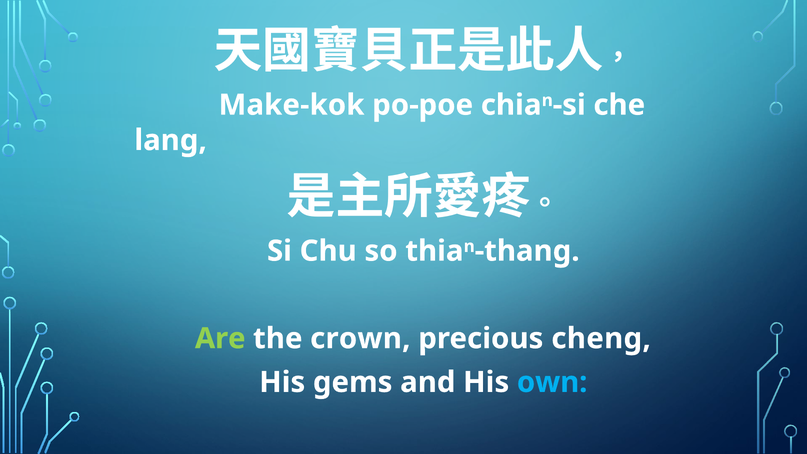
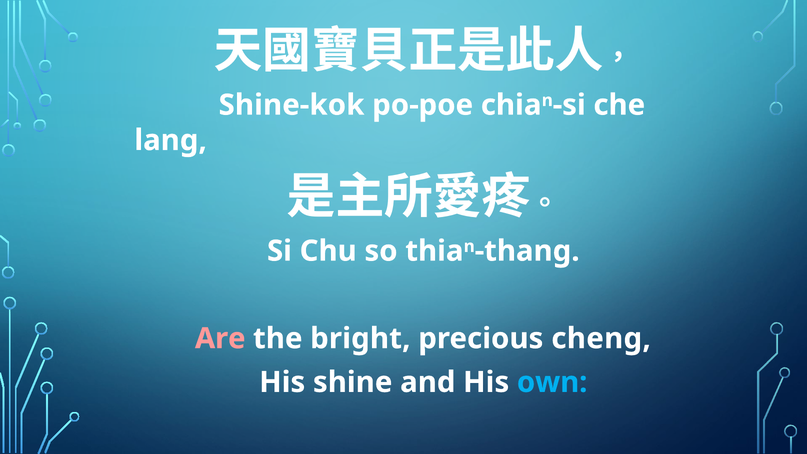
Make-kok: Make-kok -> Shine-kok (292, 105)
Are colour: light green -> pink (220, 338)
crown: crown -> bright (360, 338)
gems: gems -> shine (353, 382)
